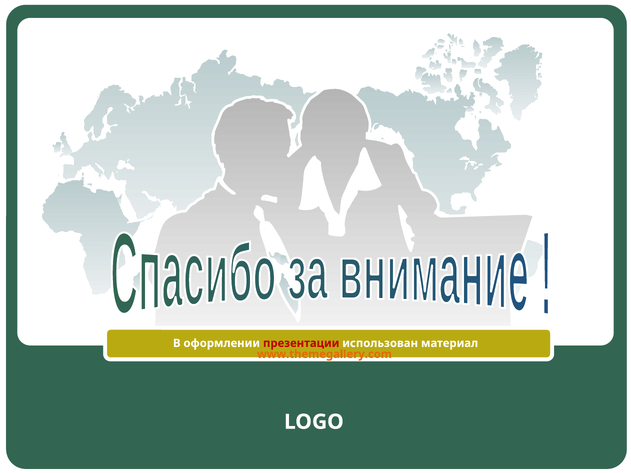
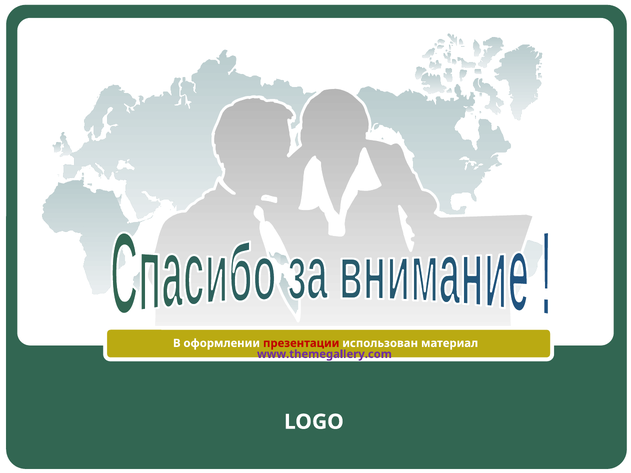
www.themegallery.com colour: orange -> purple (324, 354)
